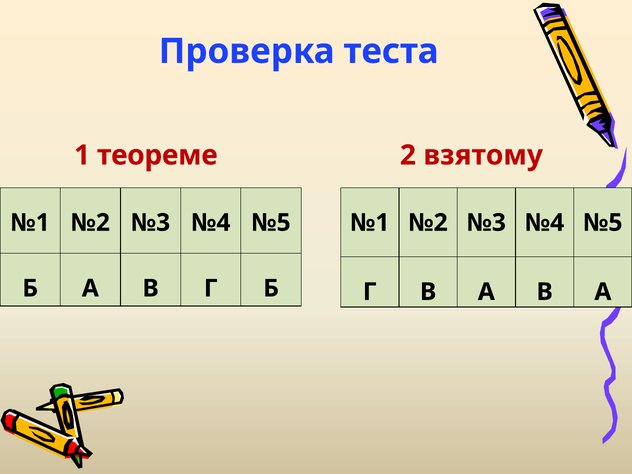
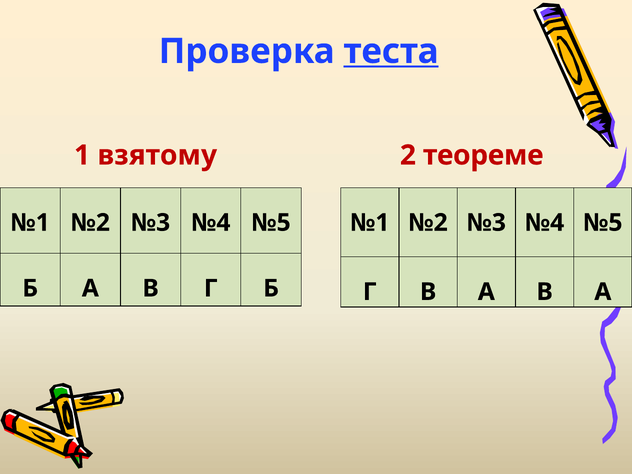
теста underline: none -> present (391, 51)
теореме: теореме -> взятому (157, 155)
взятому: взятому -> теореме (483, 155)
